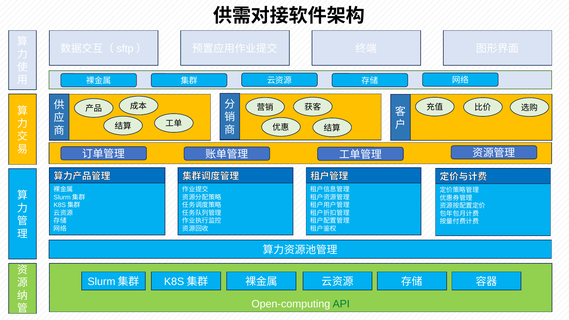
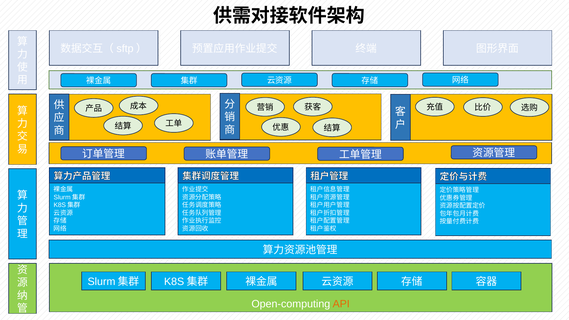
API colour: green -> orange (341, 304)
